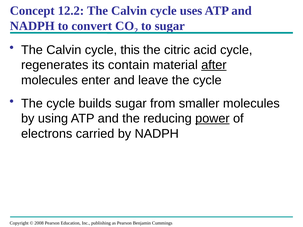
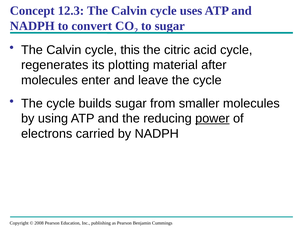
12.2: 12.2 -> 12.3 (71, 11)
contain: contain -> plotting (129, 65)
after underline: present -> none (214, 65)
